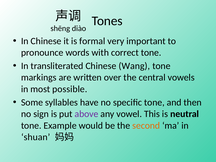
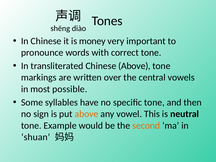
formal: formal -> money (92, 41)
Chinese Wang: Wang -> Above (134, 66)
above colour: purple -> orange (86, 114)
